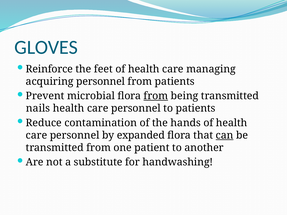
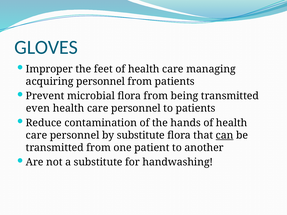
Reinforce: Reinforce -> Improper (49, 69)
from underline: present -> none (156, 96)
nails: nails -> even (38, 108)
by expanded: expanded -> substitute (141, 135)
